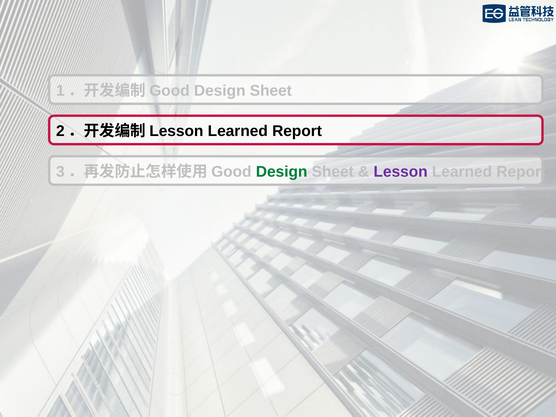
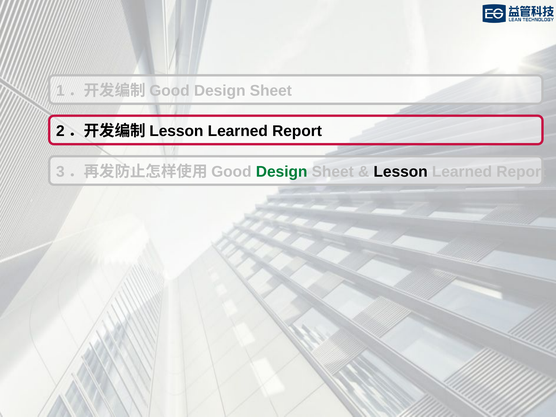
Lesson colour: purple -> black (401, 172)
